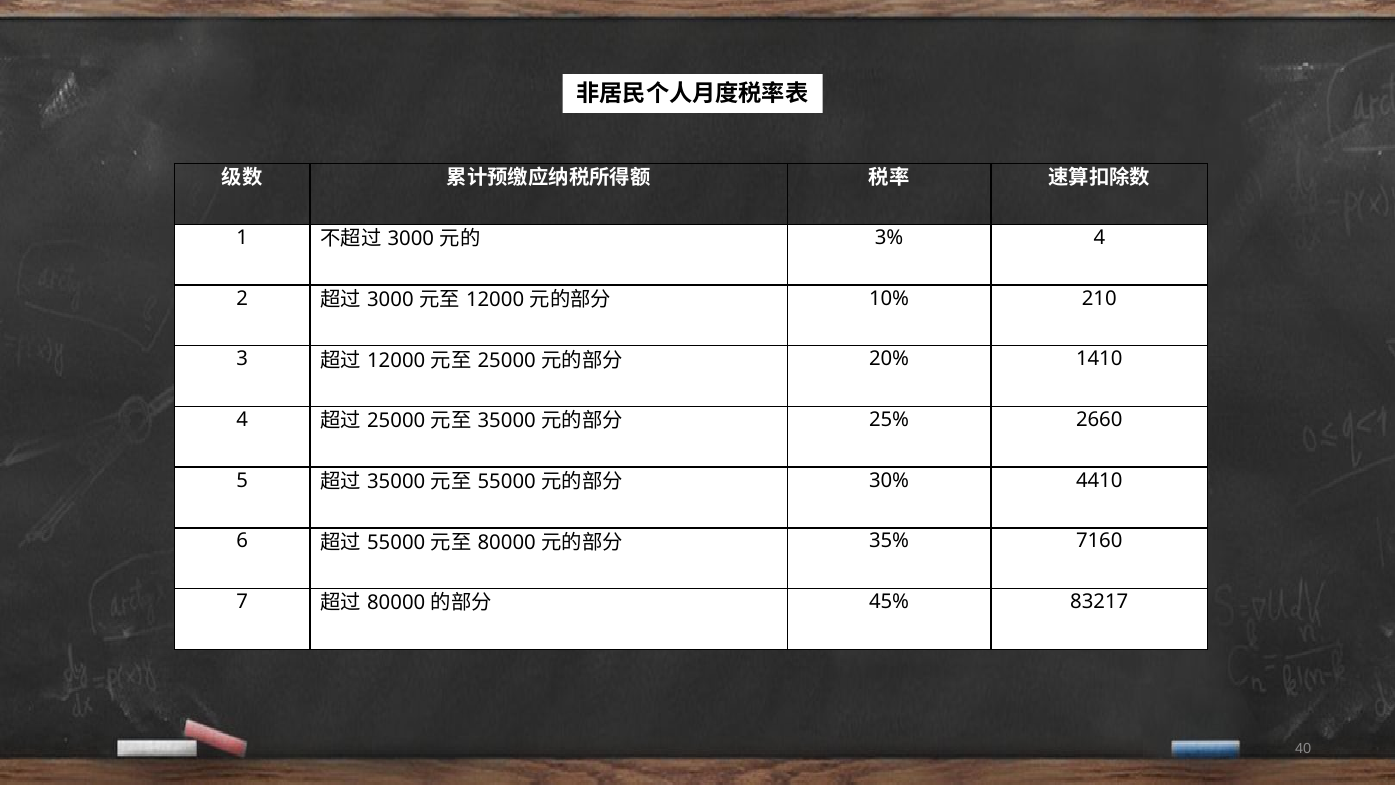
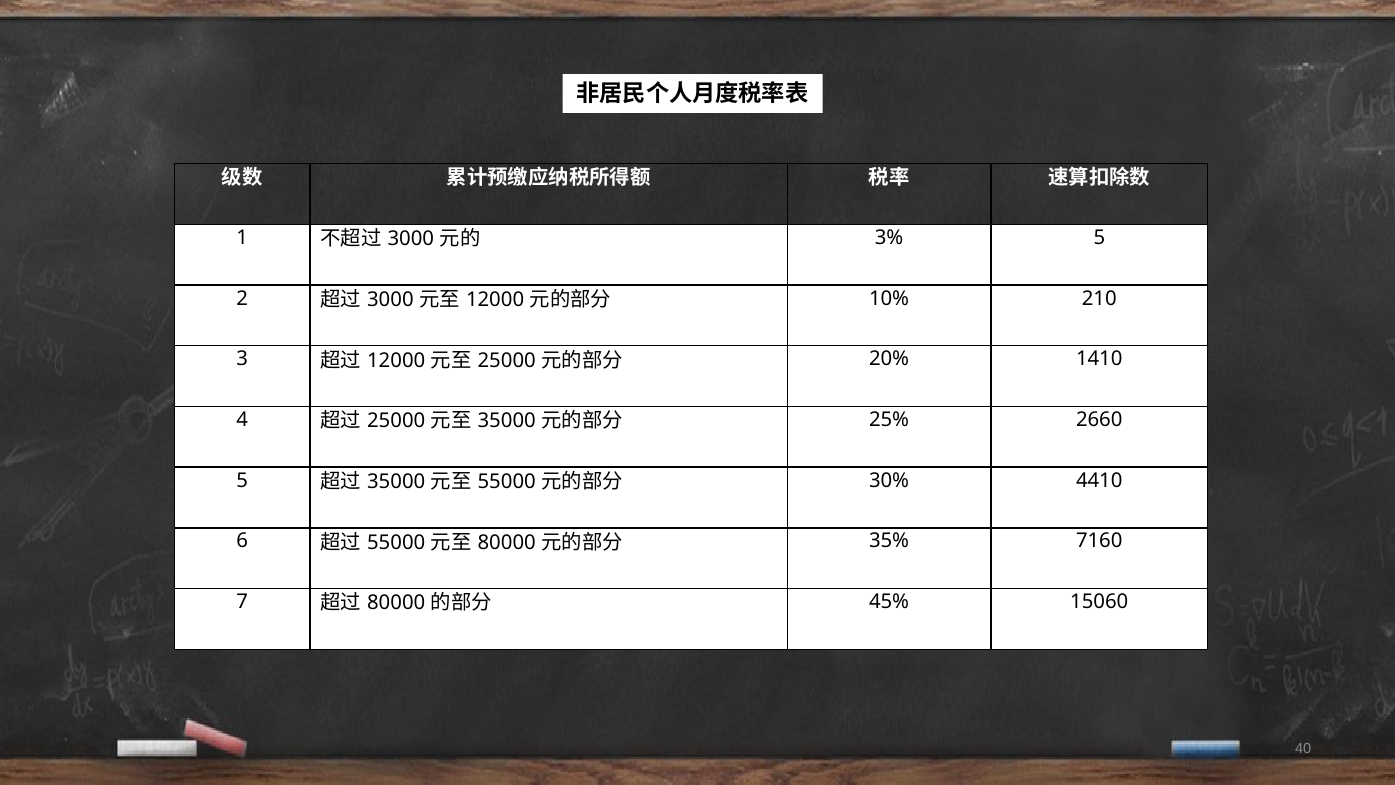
3% 4: 4 -> 5 (1099, 237)
83217: 83217 -> 15060 (1099, 602)
